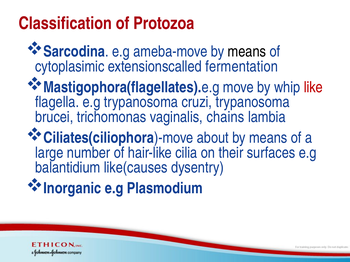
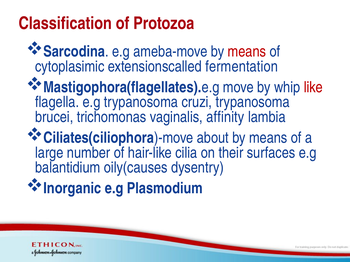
means colour: black -> red (247, 52)
chains: chains -> affinity (225, 117)
like(causes: like(causes -> oily(causes (136, 168)
